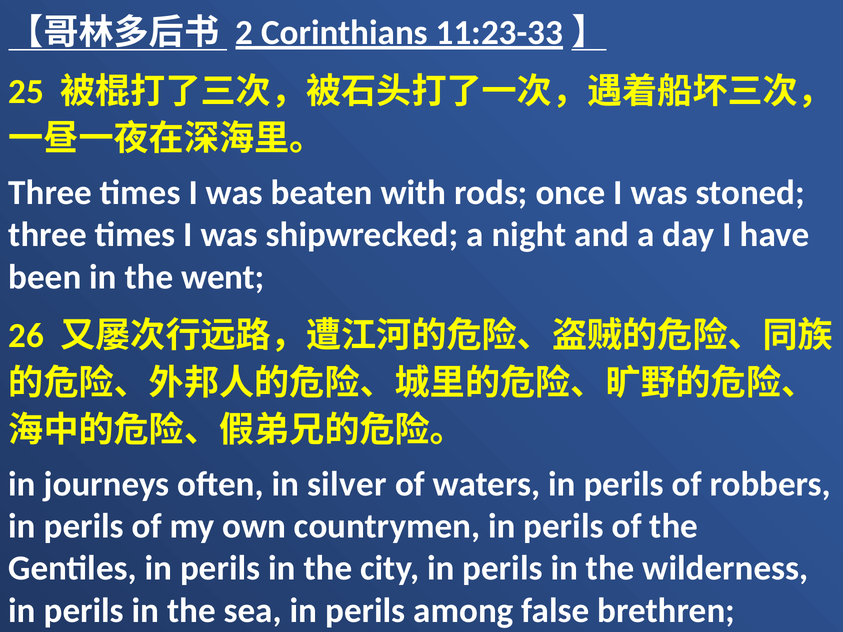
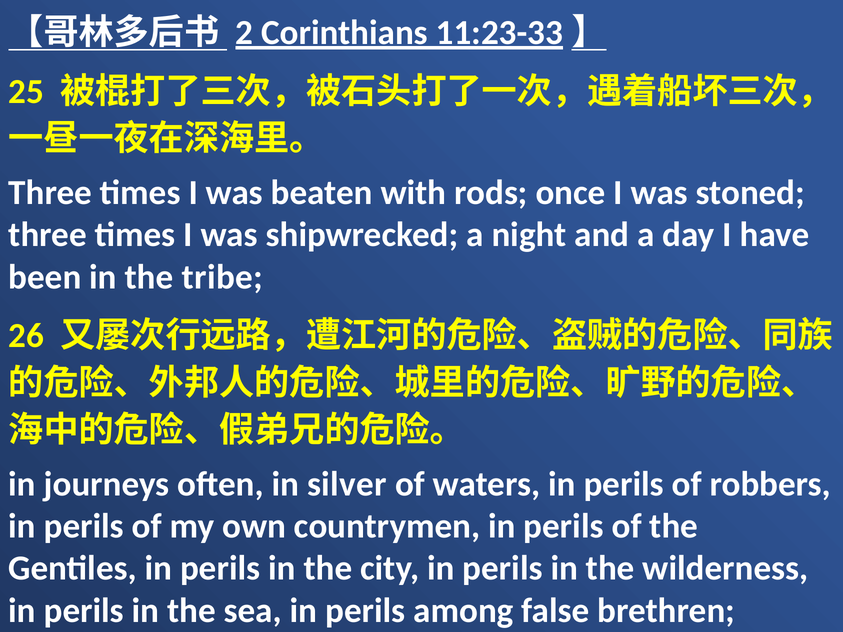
went: went -> tribe (222, 277)
